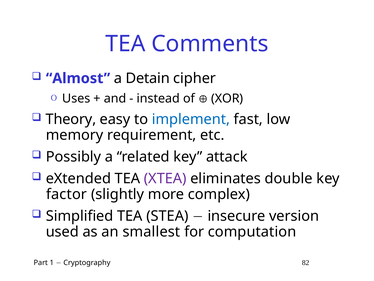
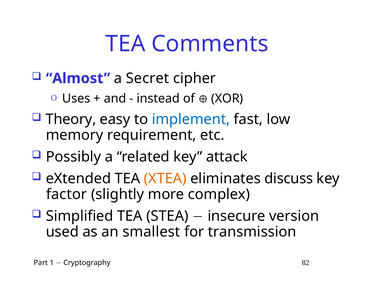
Detain: Detain -> Secret (148, 78)
XTEA colour: purple -> orange (165, 178)
double: double -> discuss (289, 178)
computation: computation -> transmission (252, 231)
